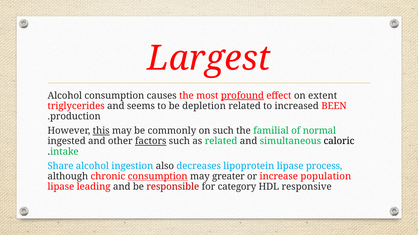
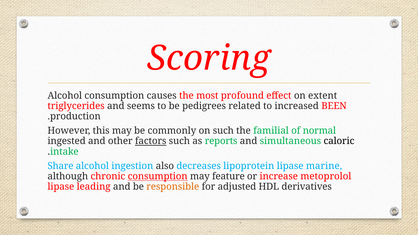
Largest: Largest -> Scoring (209, 58)
profound underline: present -> none (242, 96)
depletion: depletion -> pedigrees (204, 106)
this underline: present -> none (101, 131)
as related: related -> reports (221, 141)
process: process -> marine (324, 166)
greater: greater -> feature (228, 176)
population: population -> metoprolol (326, 176)
responsible colour: red -> orange (173, 187)
category: category -> adjusted (237, 187)
responsive: responsive -> derivatives (307, 187)
